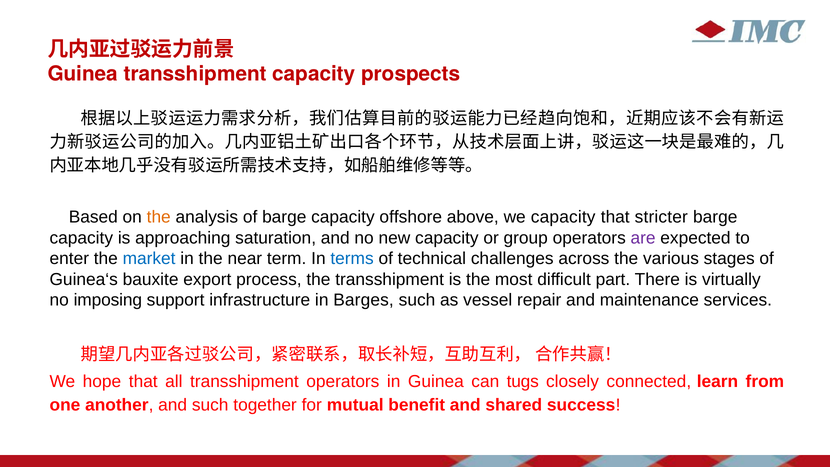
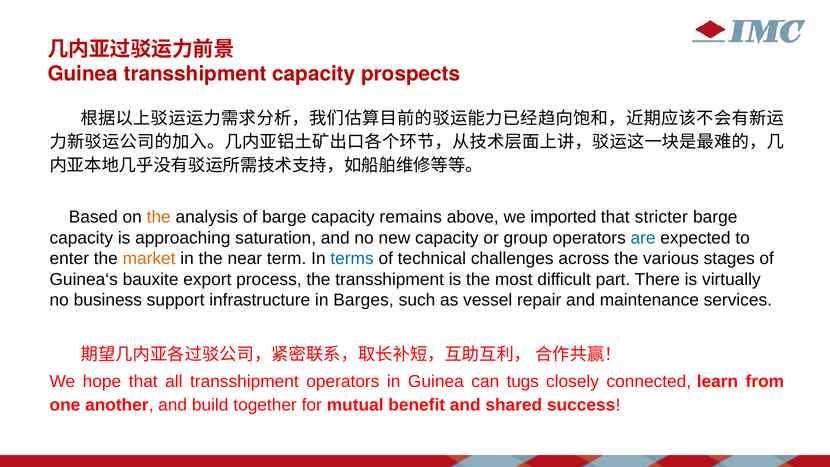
offshore: offshore -> remains (411, 217)
we capacity: capacity -> imported (563, 217)
are colour: purple -> blue (643, 238)
market colour: blue -> orange (149, 259)
imposing: imposing -> business (108, 300)
and such: such -> build (210, 405)
